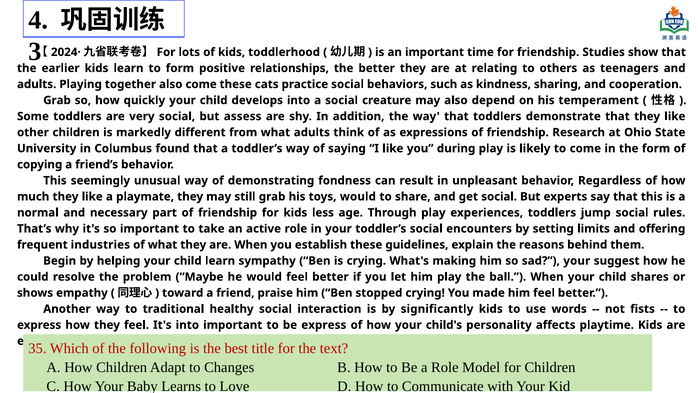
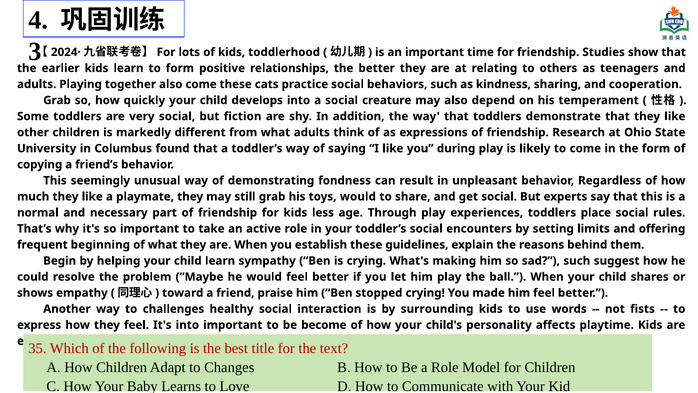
assess: assess -> fiction (243, 116)
jump: jump -> place (596, 212)
industries: industries -> beginning (100, 245)
sad your: your -> such (577, 261)
traditional: traditional -> challenges (173, 309)
significantly: significantly -> surrounding (437, 309)
be express: express -> become (324, 325)
